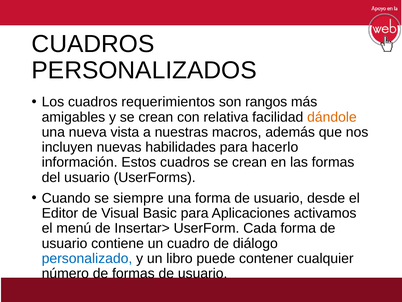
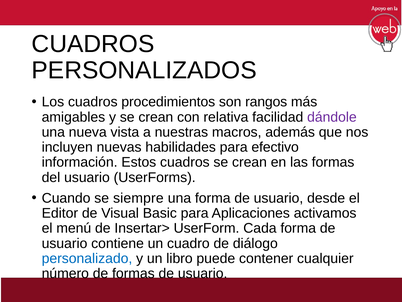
requerimientos: requerimientos -> procedimientos (168, 102)
dándole colour: orange -> purple (332, 117)
hacerlo: hacerlo -> efectivo (275, 147)
